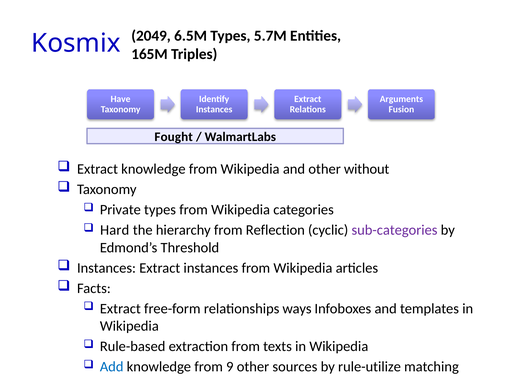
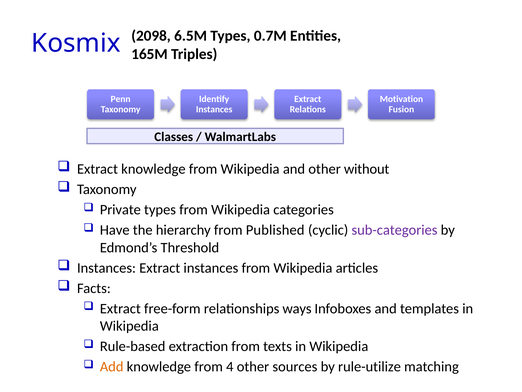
2049: 2049 -> 2098 (151, 36)
5.7M: 5.7M -> 0.7M (270, 36)
Have: Have -> Penn (121, 99)
Arguments: Arguments -> Motivation (401, 99)
Fought: Fought -> Classes (174, 137)
Hard: Hard -> Have (115, 230)
Reflection: Reflection -> Published (275, 230)
Add colour: blue -> orange (112, 366)
9: 9 -> 4 (230, 366)
